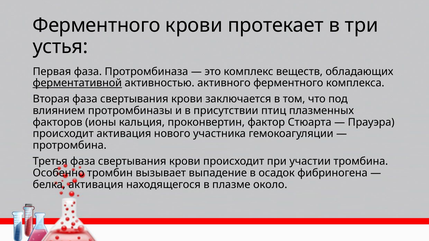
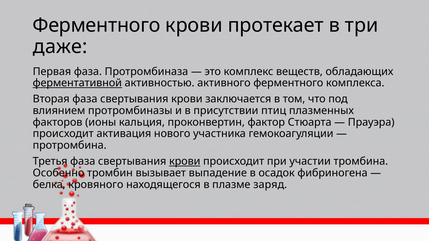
устья: устья -> даже (60, 47)
крови underline: none -> present (185, 162)
белка активация: активация -> кровяного (96, 185)
около: около -> заряд (270, 185)
